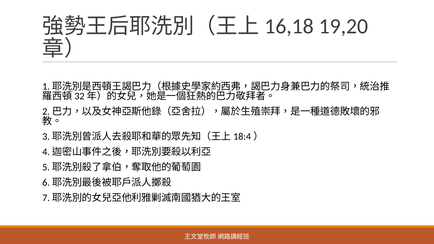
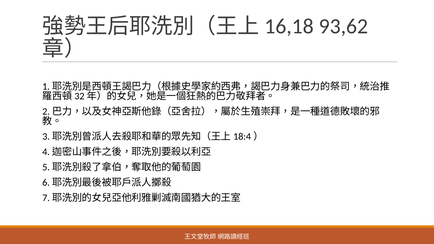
19,20: 19,20 -> 93,62 (343, 26)
